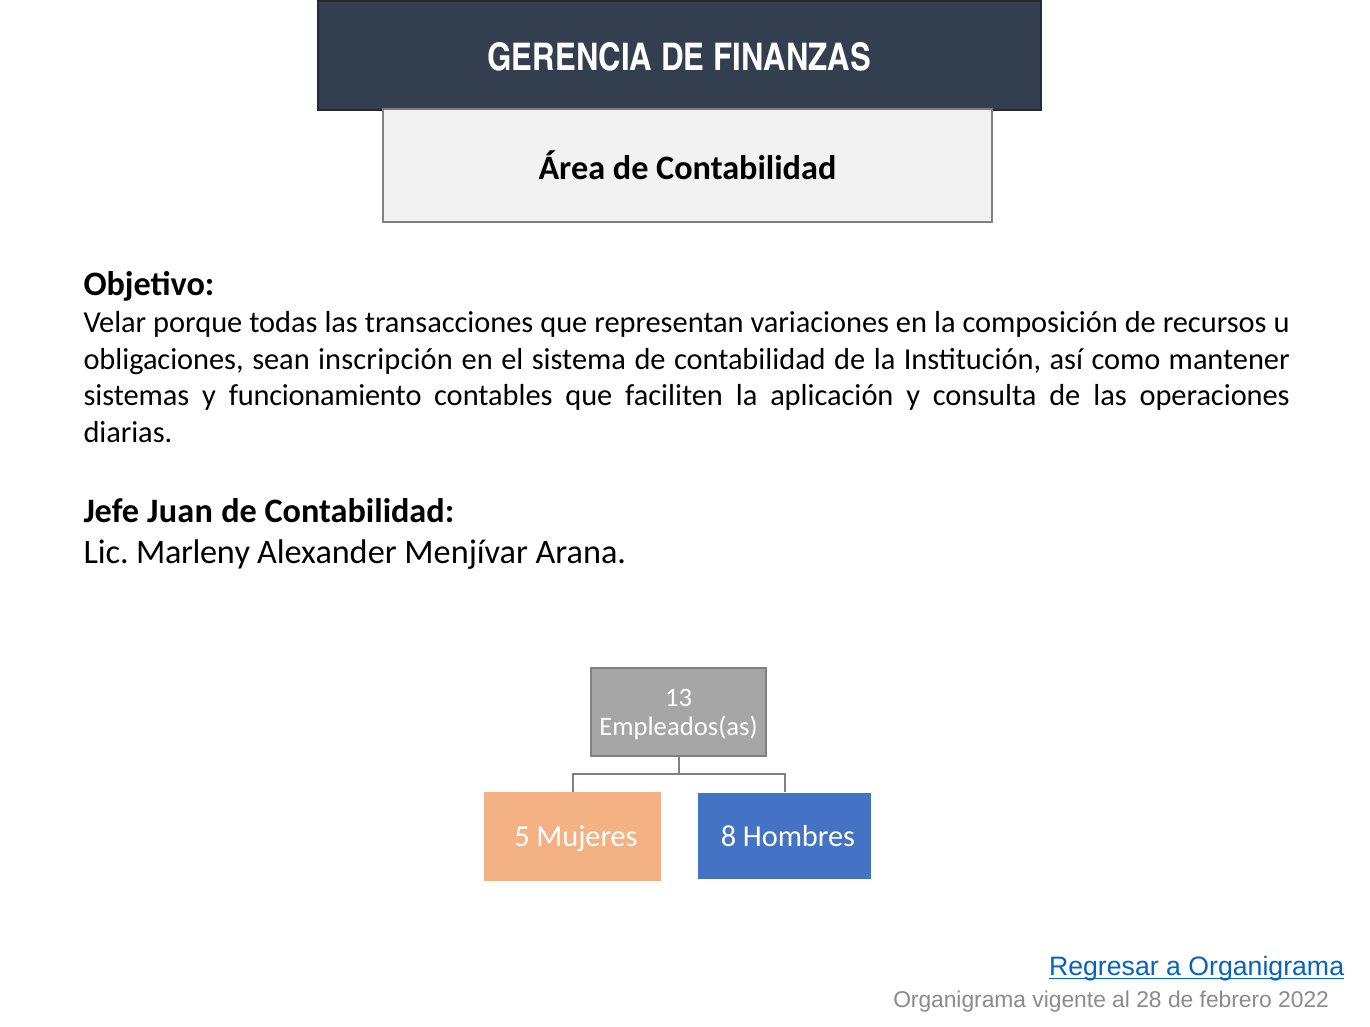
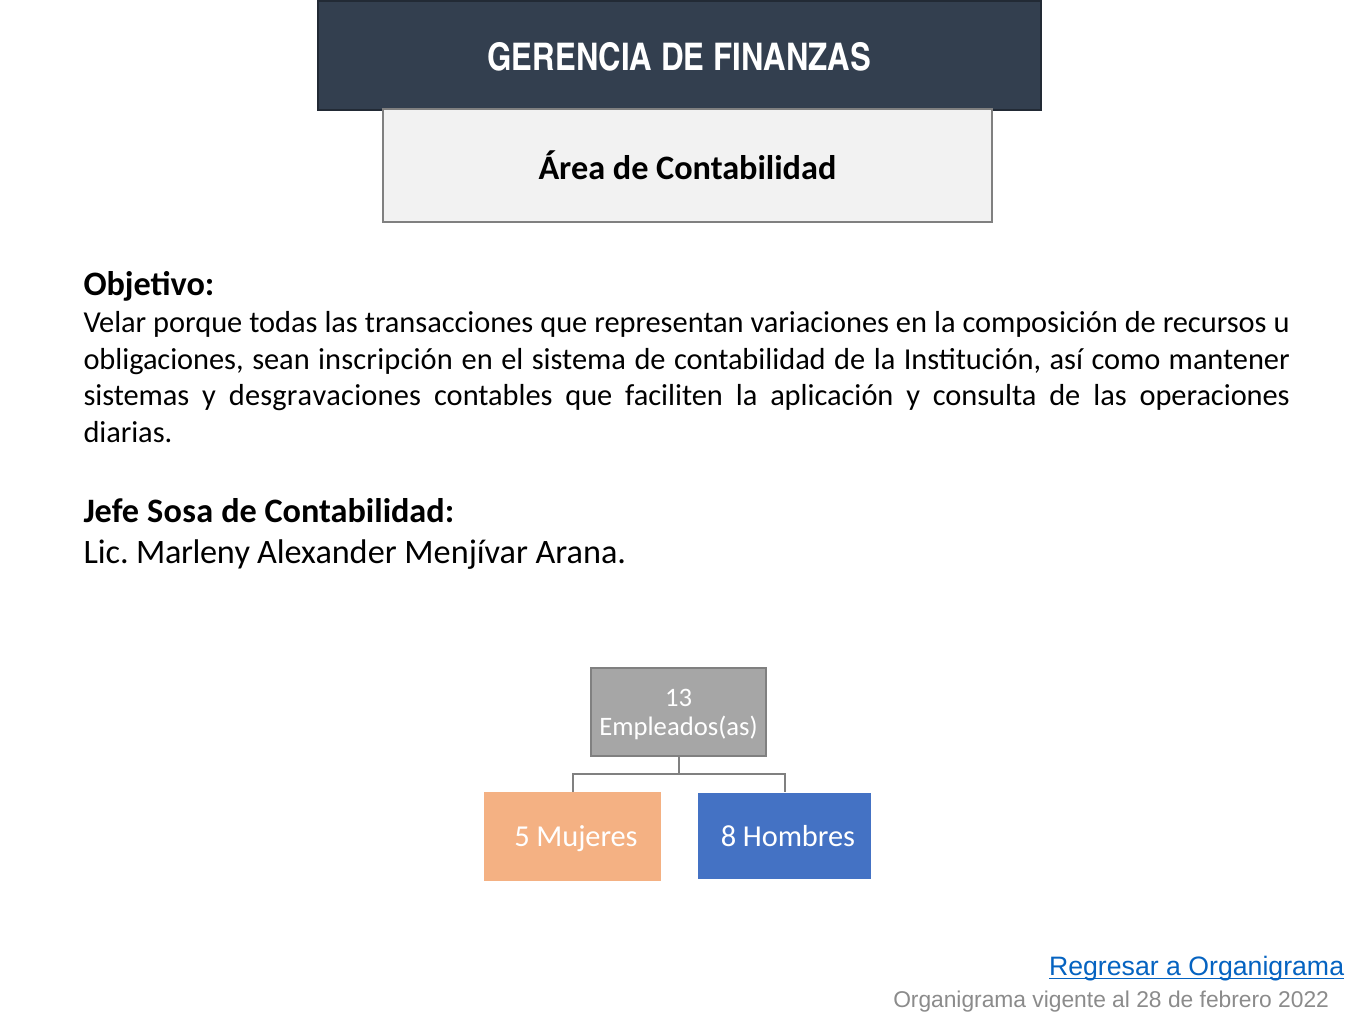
funcionamiento: funcionamiento -> desgravaciones (325, 396)
Juan: Juan -> Sosa (180, 511)
